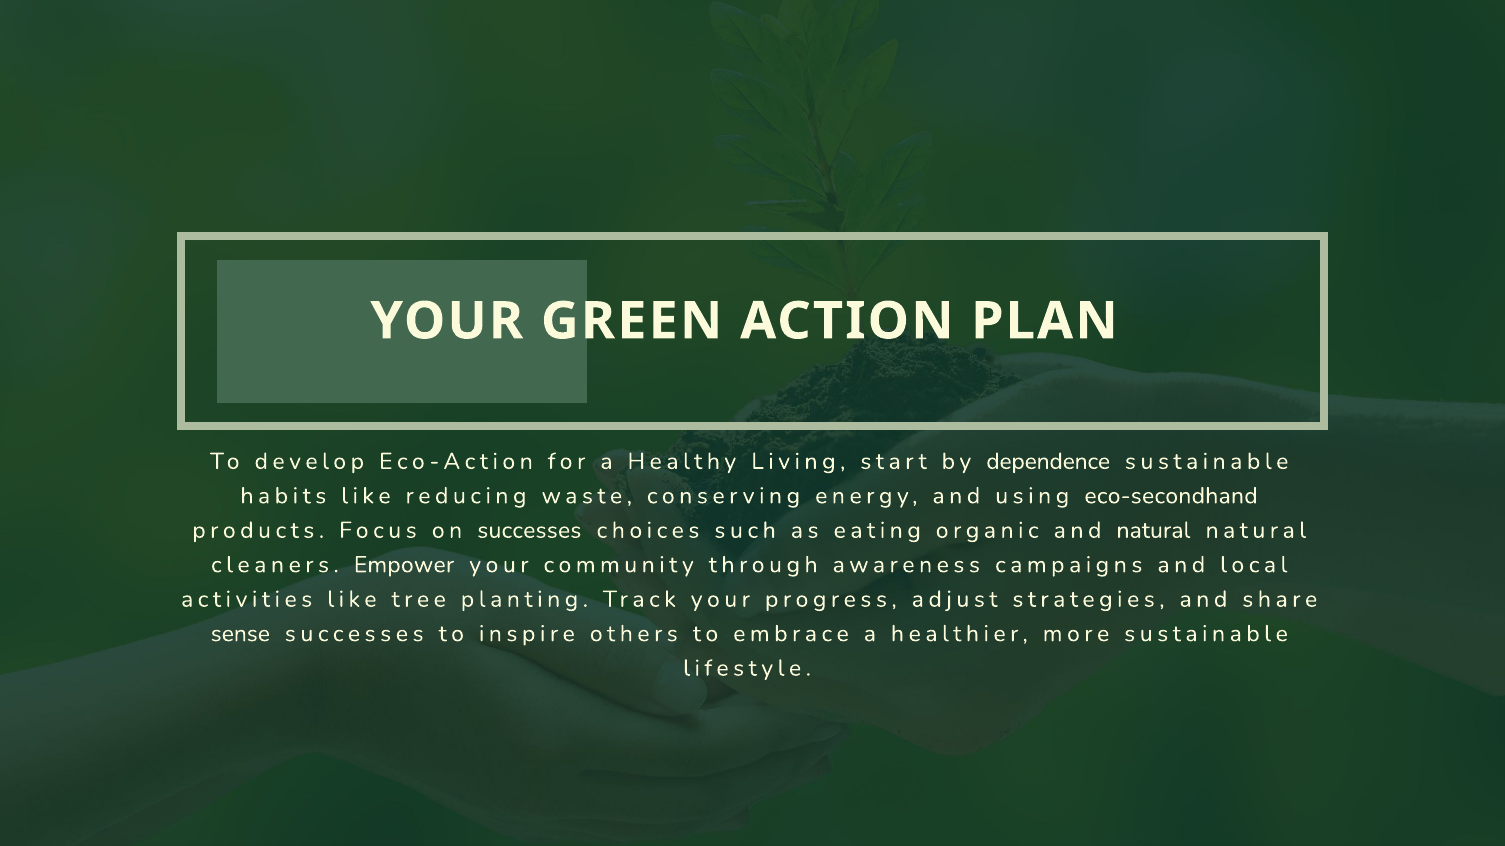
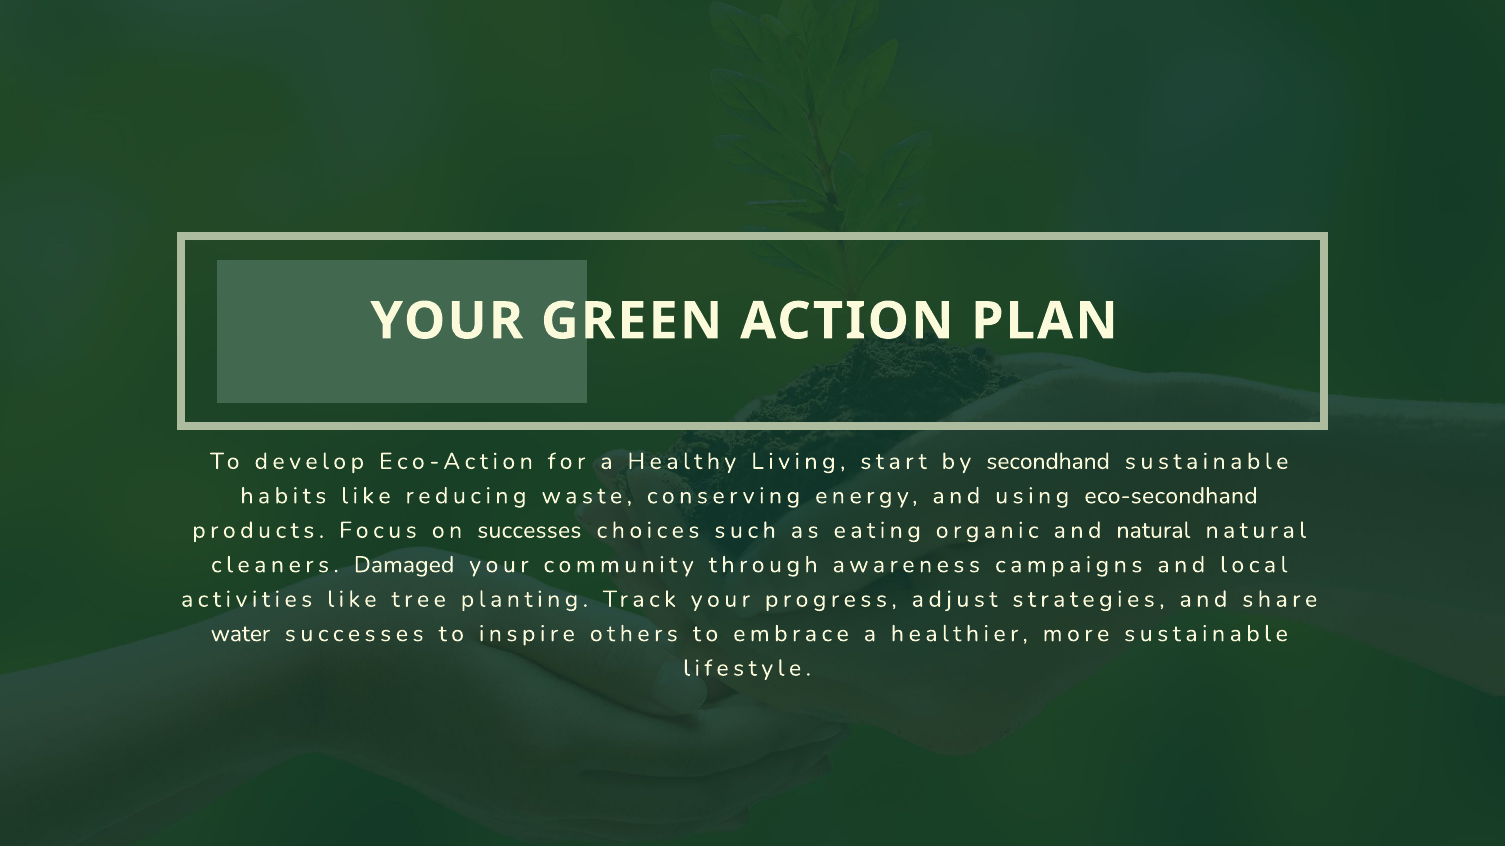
dependence: dependence -> secondhand (1048, 462)
Empower: Empower -> Damaged (404, 565)
sense: sense -> water (240, 634)
